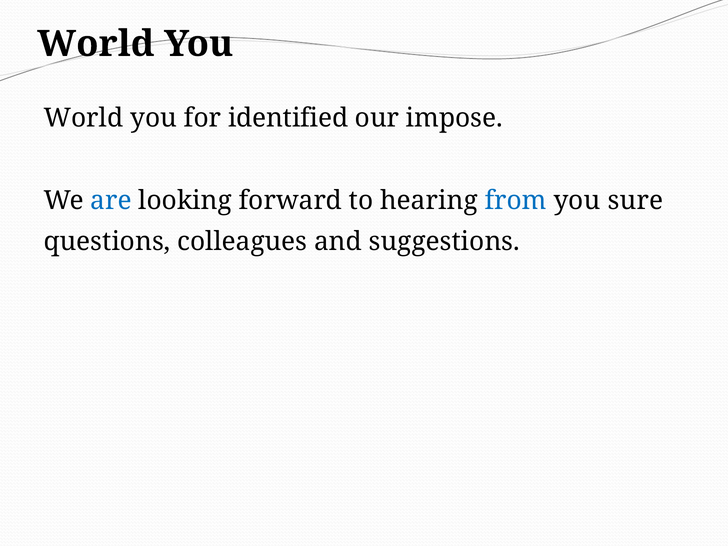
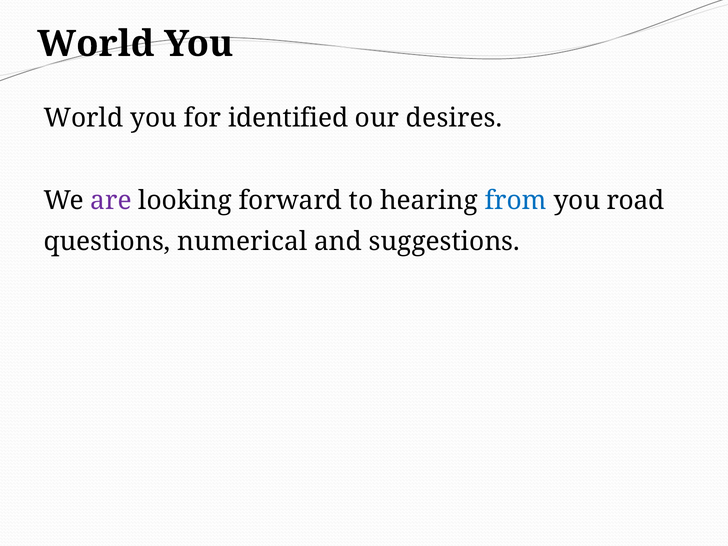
impose: impose -> desires (454, 118)
are colour: blue -> purple (111, 201)
sure: sure -> road (636, 201)
colleagues: colleagues -> numerical (242, 242)
